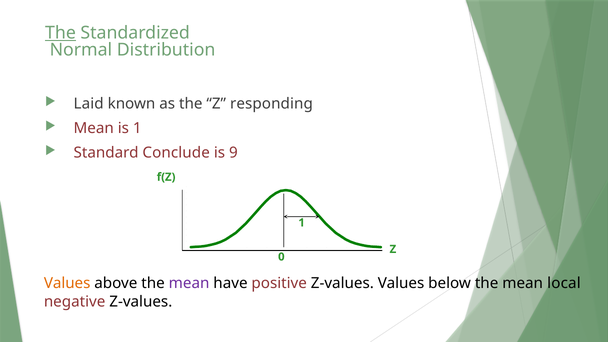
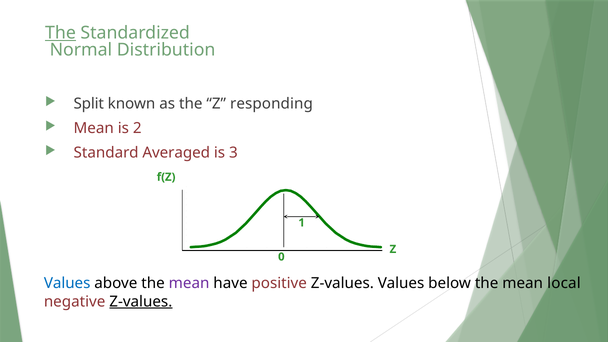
Laid: Laid -> Split (89, 104)
is 1: 1 -> 2 (137, 128)
Conclude: Conclude -> Averaged (176, 153)
9: 9 -> 3 (233, 153)
Values colour: orange -> blue (67, 283)
Z-values underline: none -> present (141, 302)
